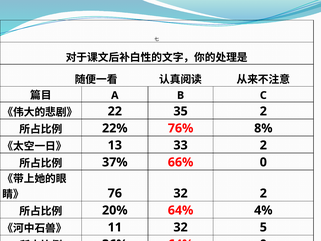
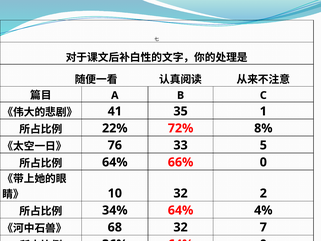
22: 22 -> 41 (115, 111)
35 2: 2 -> 1 (263, 111)
76%: 76% -> 72% (181, 128)
13: 13 -> 76 (115, 145)
33 2: 2 -> 5 (263, 145)
37%: 37% -> 64% (115, 162)
76: 76 -> 10 (115, 193)
20%: 20% -> 34% (115, 210)
11: 11 -> 68 (115, 227)
5: 5 -> 7 (263, 227)
